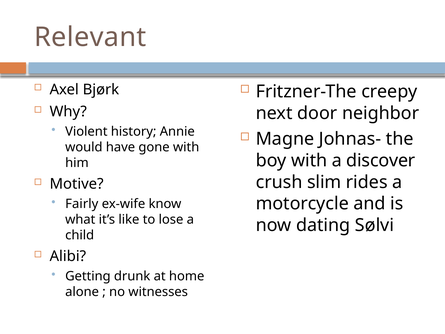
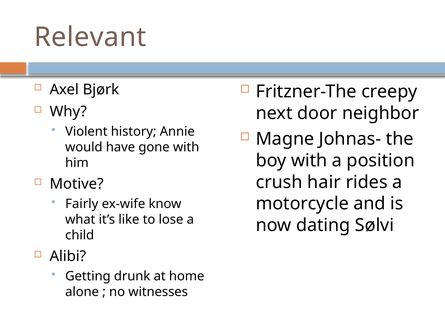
discover: discover -> position (381, 160)
slim: slim -> hair (324, 182)
